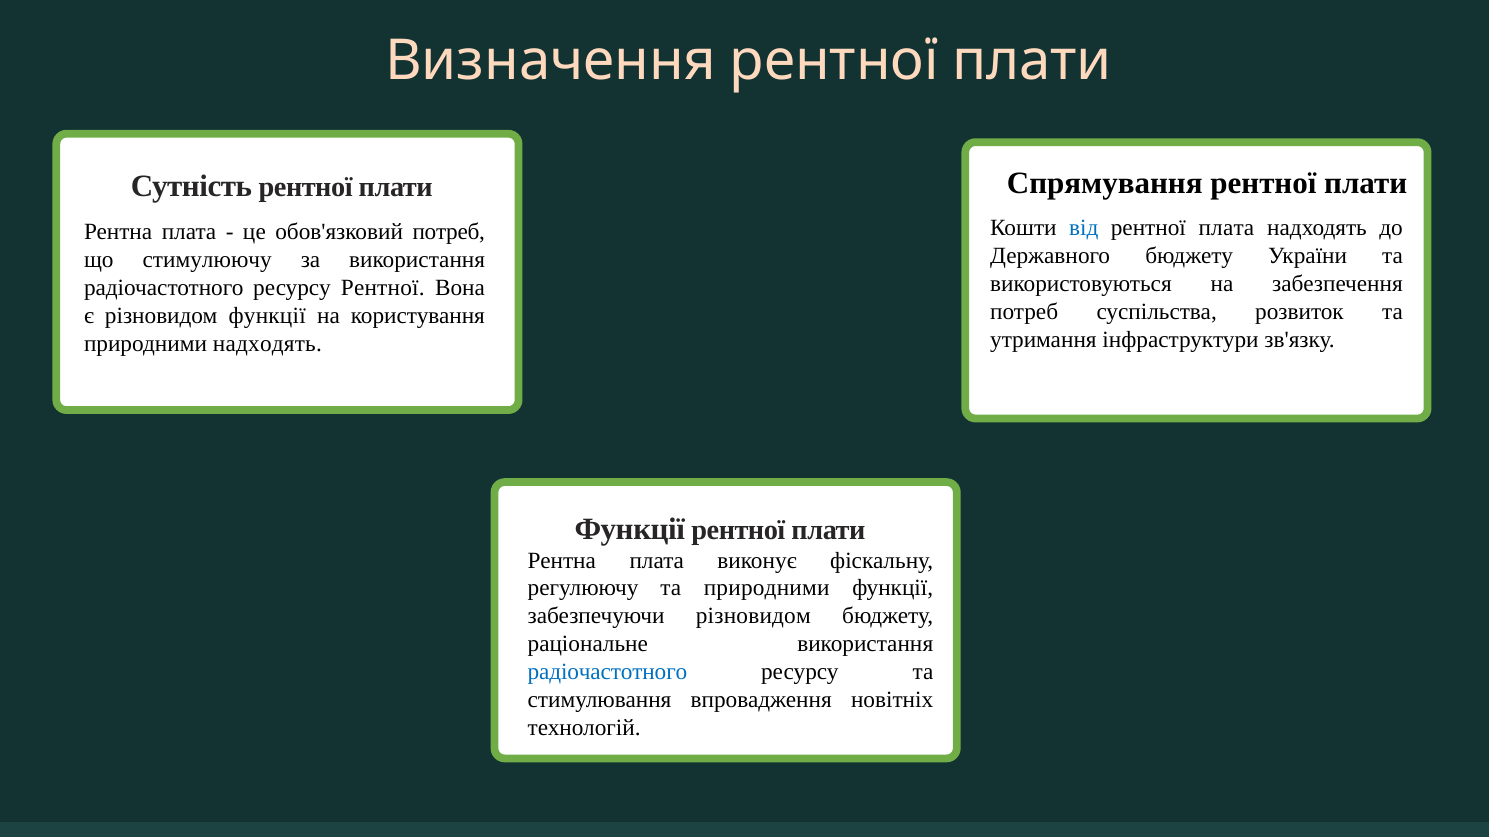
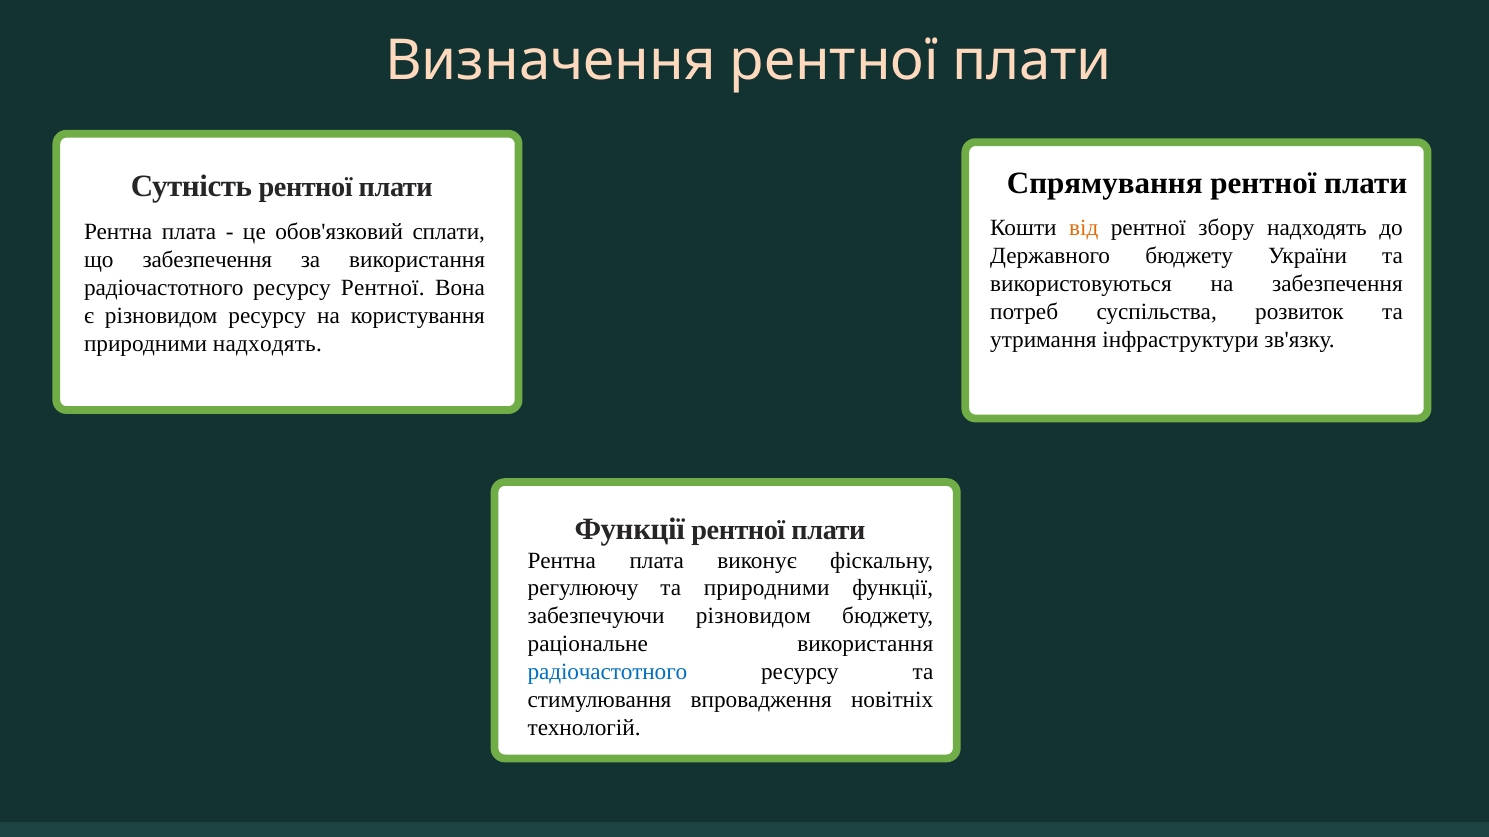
від colour: blue -> orange (1084, 228)
рентної плата: плата -> збору (1226, 228)
обов'язковий потреб: потреб -> сплати (449, 232)
що стимулюючу: стимулюючу -> забезпечення (207, 260)
різновидом функції: функції -> ресурсу (267, 316)
